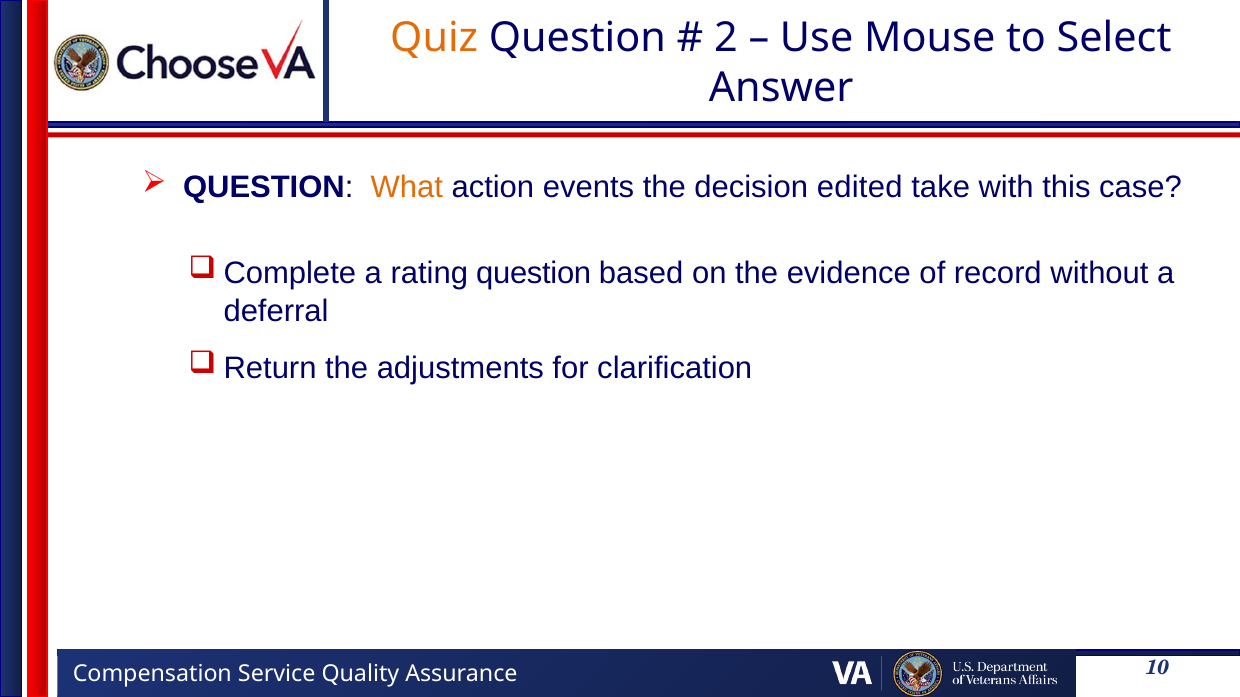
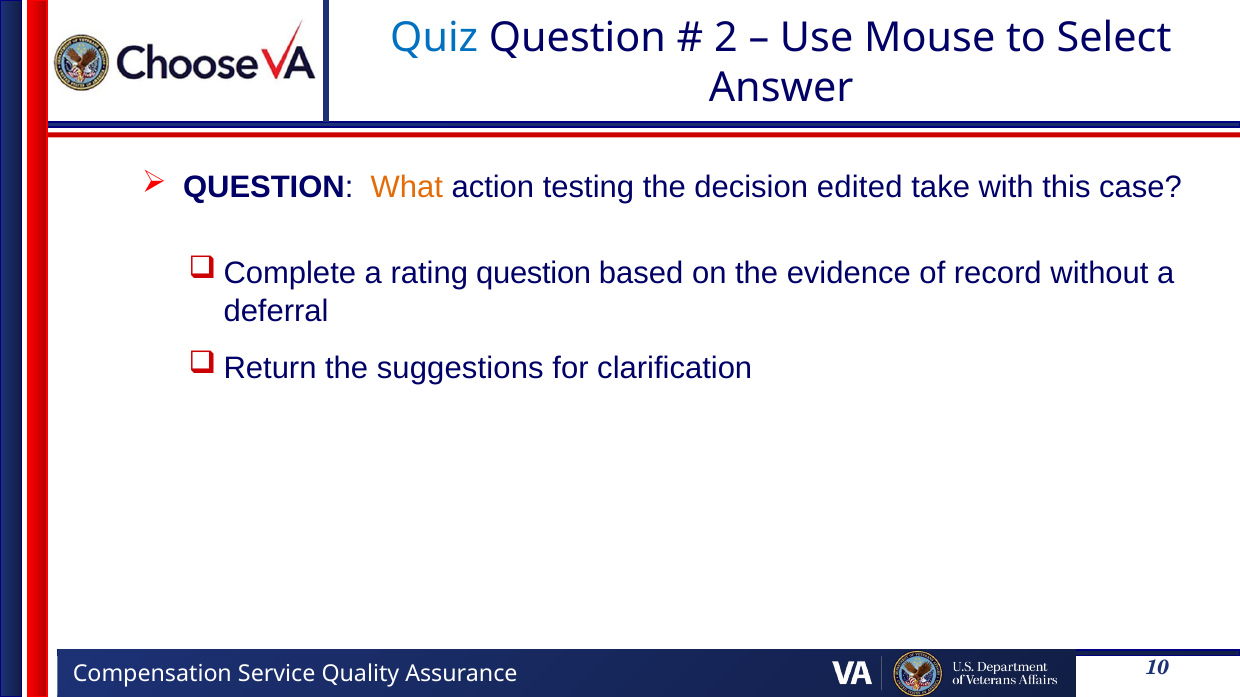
Quiz colour: orange -> blue (434, 38)
events: events -> testing (588, 187)
adjustments: adjustments -> suggestions (460, 369)
